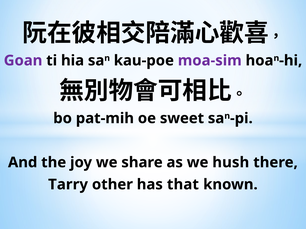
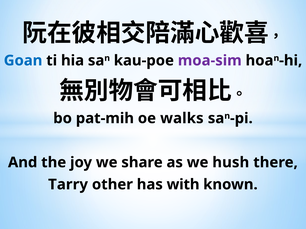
Goan colour: purple -> blue (23, 61)
sweet: sweet -> walks (182, 119)
that: that -> with (183, 185)
